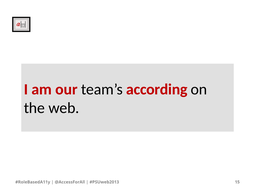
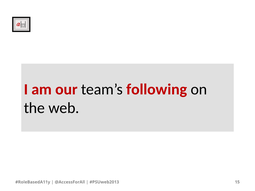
according: according -> following (157, 89)
